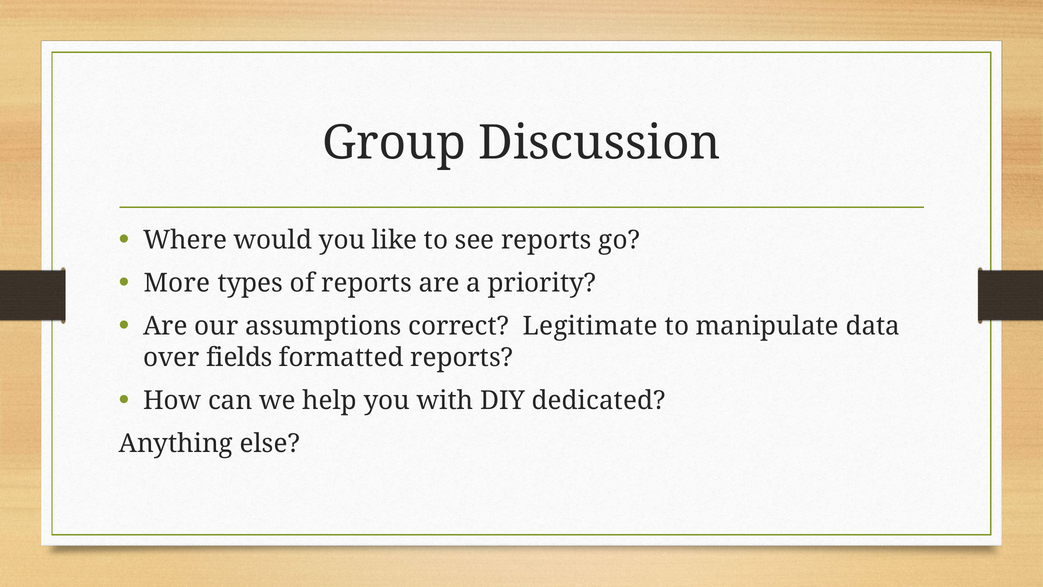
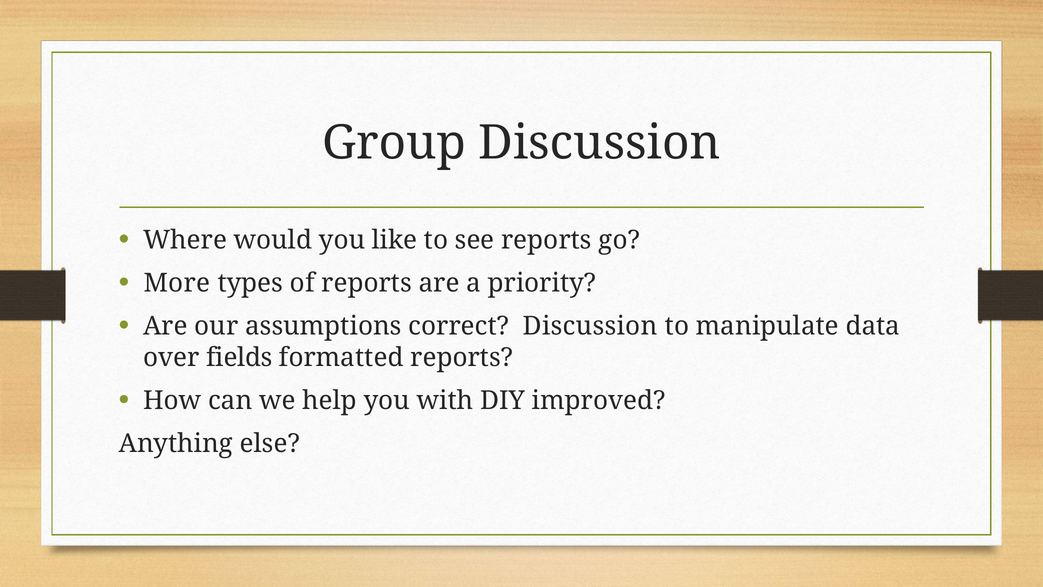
correct Legitimate: Legitimate -> Discussion (590, 326)
dedicated: dedicated -> improved (599, 400)
